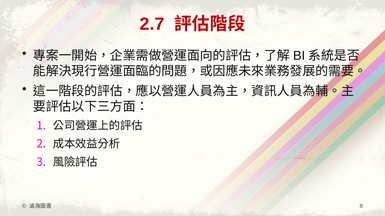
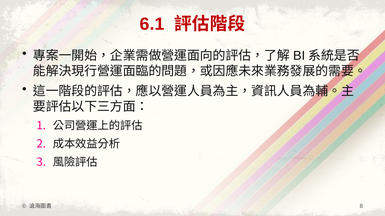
2.7: 2.7 -> 6.1 (152, 24)
